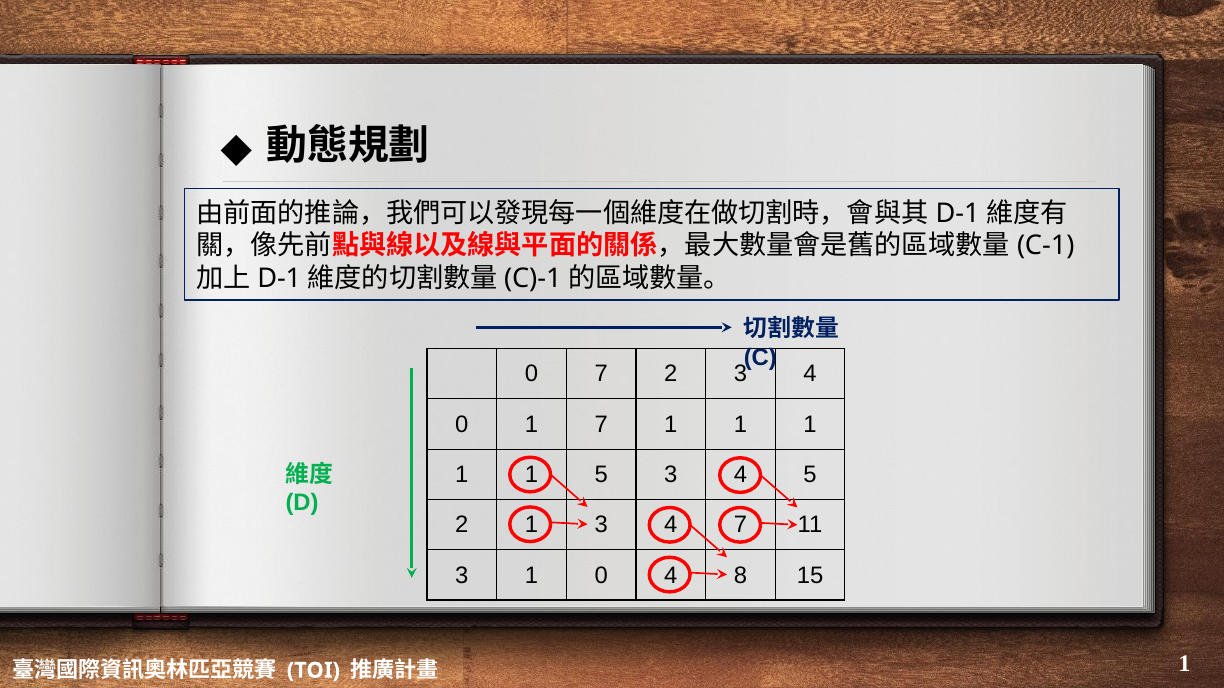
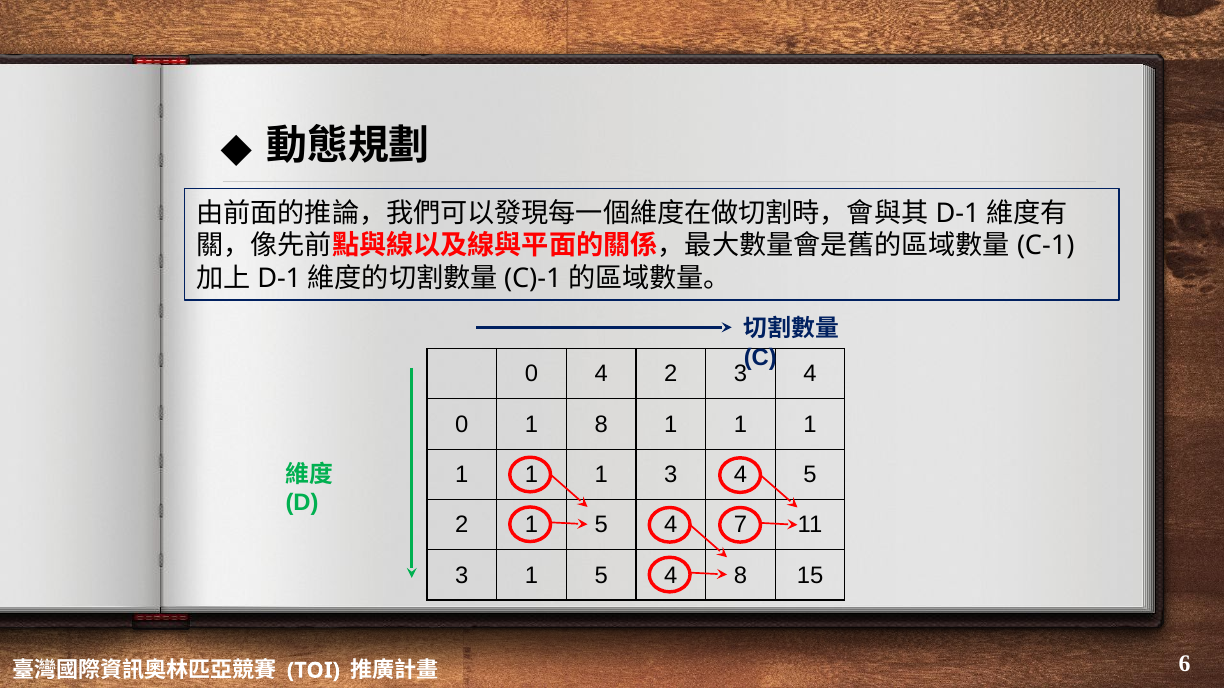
0 7: 7 -> 4 (601, 374)
1 7: 7 -> 8 (601, 425)
5: 5 -> 1 (601, 475)
2 1 3: 3 -> 5 (601, 525)
3 1 0: 0 -> 5 (601, 576)
1: 1 -> 6 (1185, 664)
